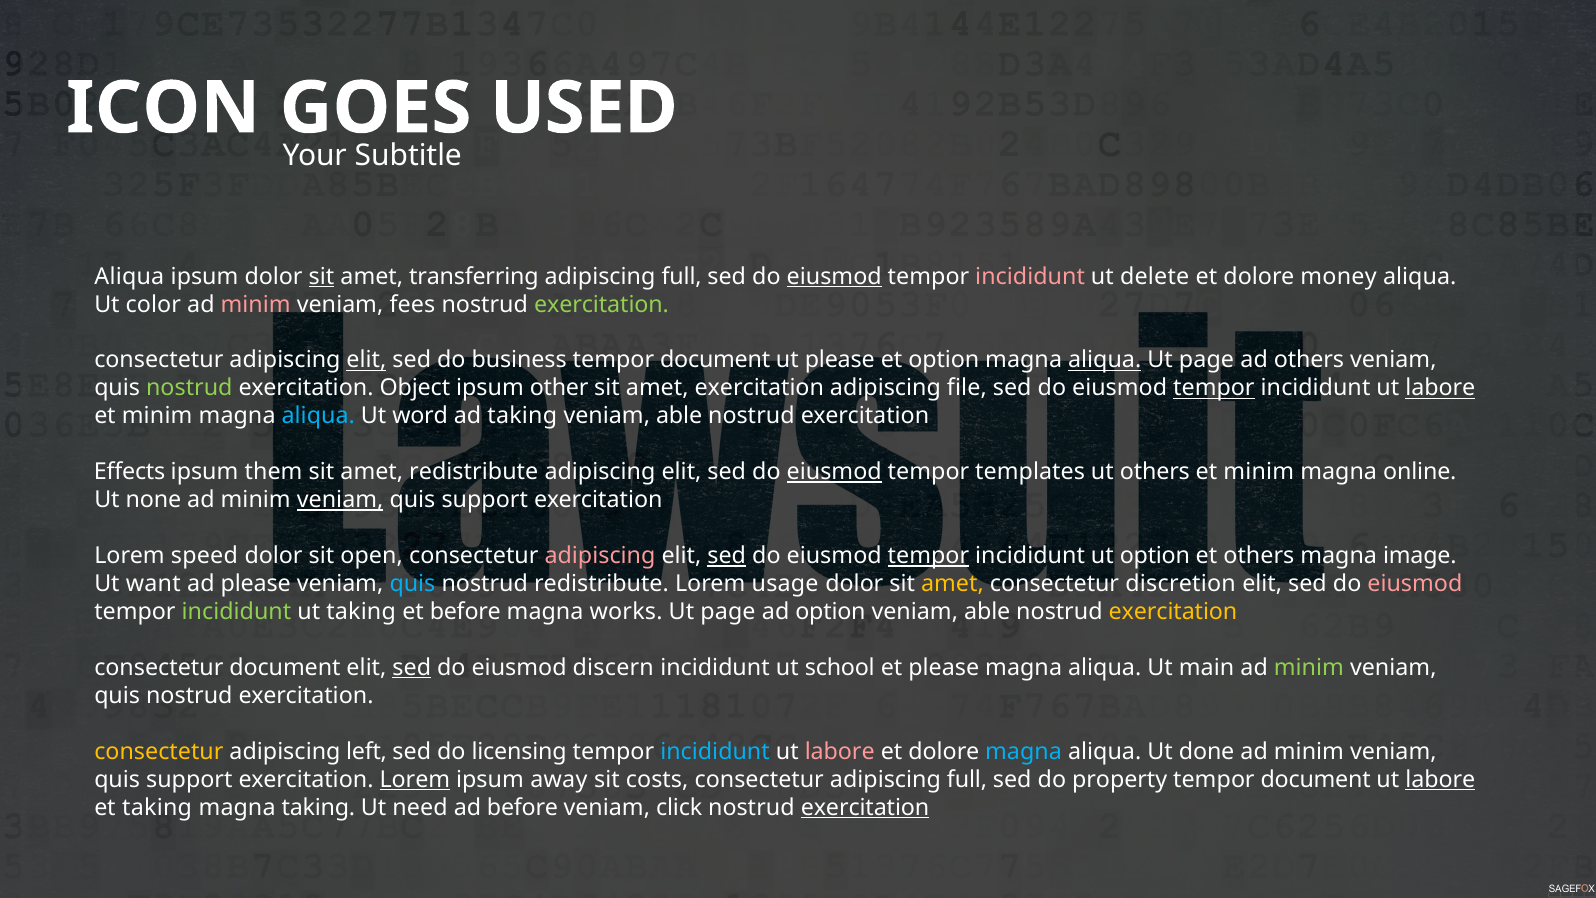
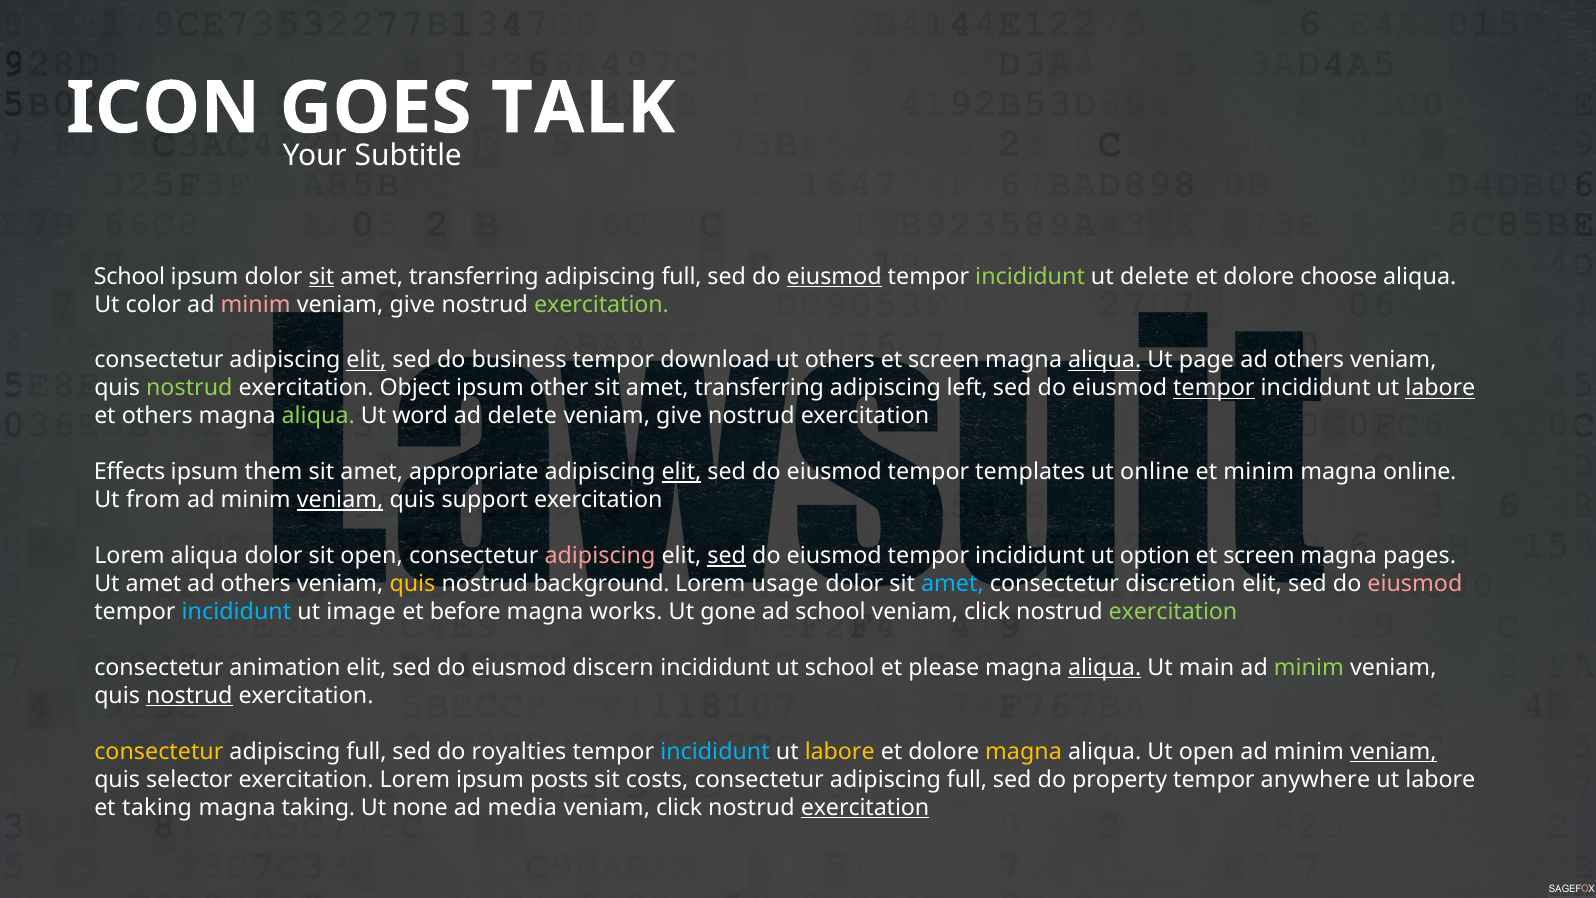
USED: USED -> TALK (583, 108)
Aliqua: Aliqua -> School (130, 276)
incididunt colour: pink -> light green (1030, 276)
money: money -> choose (1339, 276)
fees: fees -> give (412, 304)
document: document -> download (715, 360)
ut please: please -> others (840, 360)
option: option -> screen (944, 360)
exercitation: exercitation -> transferring (759, 388)
file: file -> left (967, 388)
minim: minim -> others (157, 416)
aliqua colour: light blue -> light green (318, 416)
ad taking: taking -> delete (522, 416)
able: able -> give (679, 416)
amet redistribute: redistribute -> appropriate (474, 472)
elit underline: none -> present (681, 472)
eiusmod underline: present -> none (834, 472)
ut others: others -> online (1155, 472)
none: none -> from (153, 500)
Lorem speed: speed -> aliqua (204, 556)
tempor underline: present -> none (928, 556)
others: others -> screen (1259, 556)
image: image -> pages (1420, 556)
Ut want: want -> amet (153, 584)
please: please -> others (256, 584)
quis colour: light blue -> yellow (412, 584)
nostrud redistribute: redistribute -> background (602, 584)
amet colour: yellow -> light blue (952, 584)
incididunt colour: light green -> light blue (236, 612)
ut taking: taking -> image (361, 612)
page: page -> gone (728, 612)
ad option: option -> school (830, 612)
able: able -> click (987, 612)
exercitation colour: yellow -> light green (1173, 612)
consectetur document: document -> animation (285, 668)
sed underline: present -> none (412, 668)
aliqua underline: none -> present (1105, 668)
nostrud underline: none -> present (189, 696)
left: left -> full (366, 751)
licensing: licensing -> royalties (519, 751)
labore colour: pink -> yellow (840, 751)
magna colour: light blue -> yellow (1024, 751)
Ut done: done -> open (1207, 751)
veniam underline: none -> present (1393, 751)
support: support -> selector (189, 779)
Lorem underline: present -> none (415, 779)
away: away -> posts (559, 779)
document: document -> anywhere (1315, 779)
labore underline: present -> none (1440, 779)
need: need -> none (420, 807)
ad before: before -> media (522, 807)
